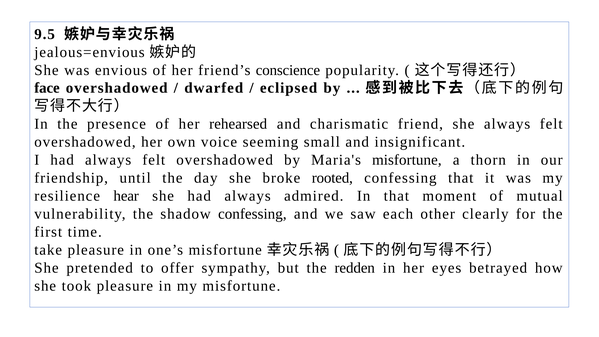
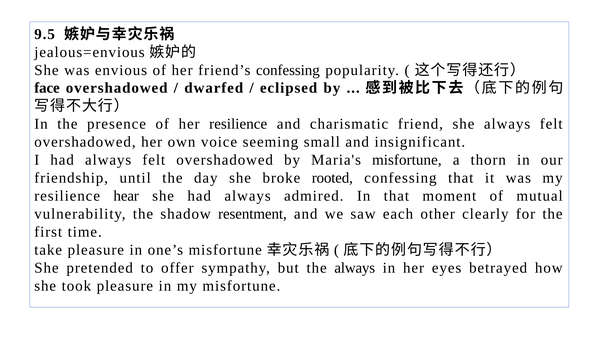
friend’s conscience: conscience -> confessing (288, 70)
her rehearsed: rehearsed -> resilience (238, 124)
shadow confessing: confessing -> resentment (252, 214)
the redden: redden -> always (355, 268)
